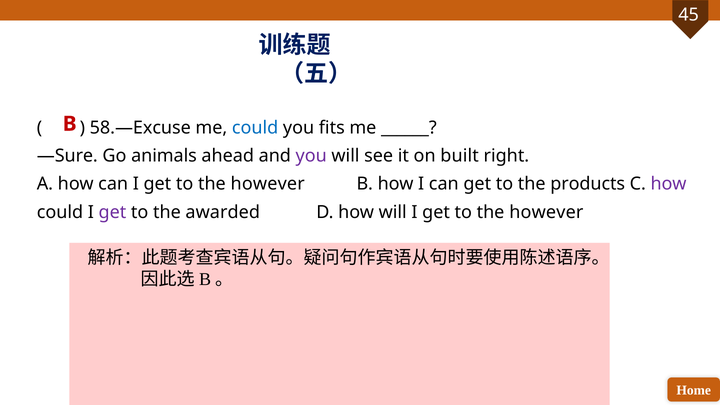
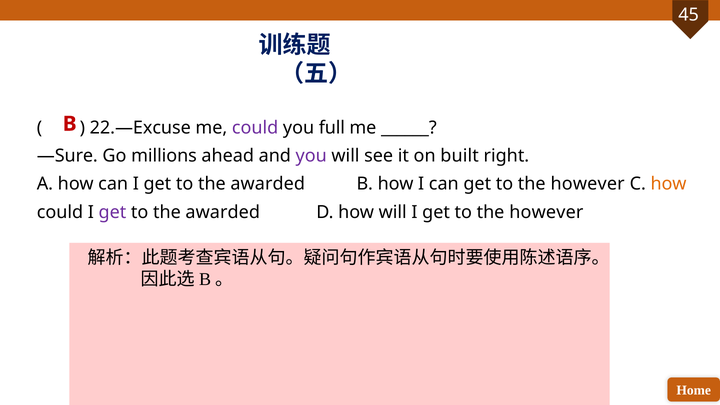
58.—Excuse: 58.—Excuse -> 22.—Excuse (140, 128)
could colour: blue -> purple (255, 128)
fits: fits -> full (332, 128)
animals: animals -> millions (164, 156)
however: however -> awarded (268, 184)
products: products -> however (588, 184)
how colour: purple -> orange (669, 184)
